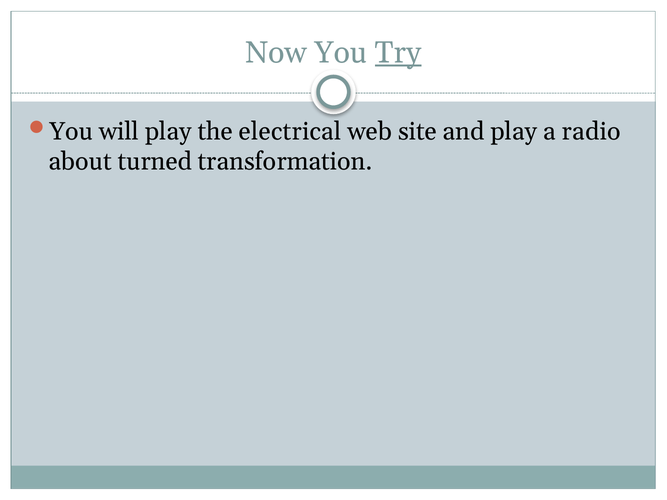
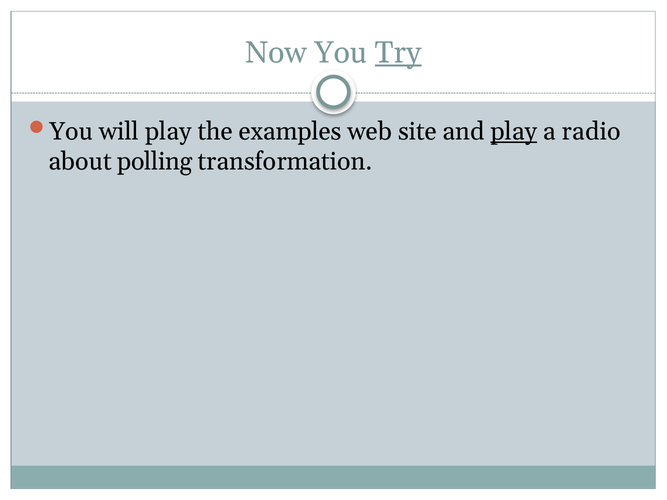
electrical: electrical -> examples (290, 131)
play underline: none -> present (514, 131)
turned: turned -> polling (155, 161)
